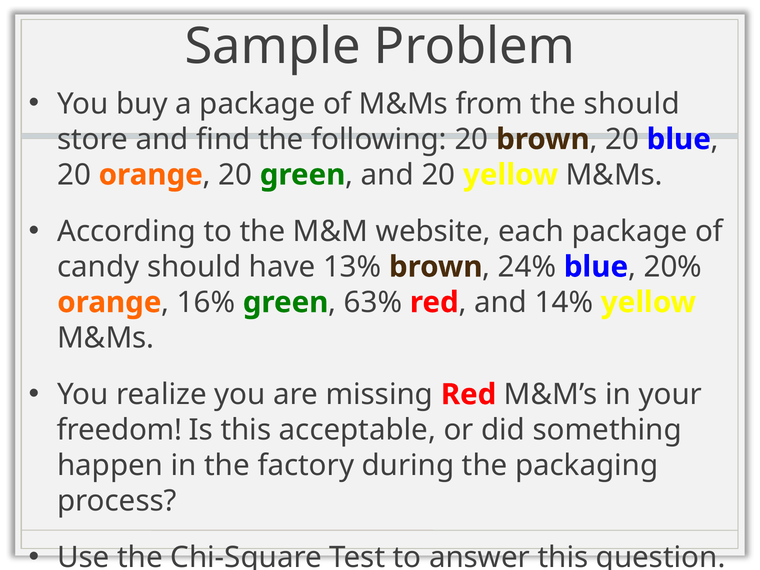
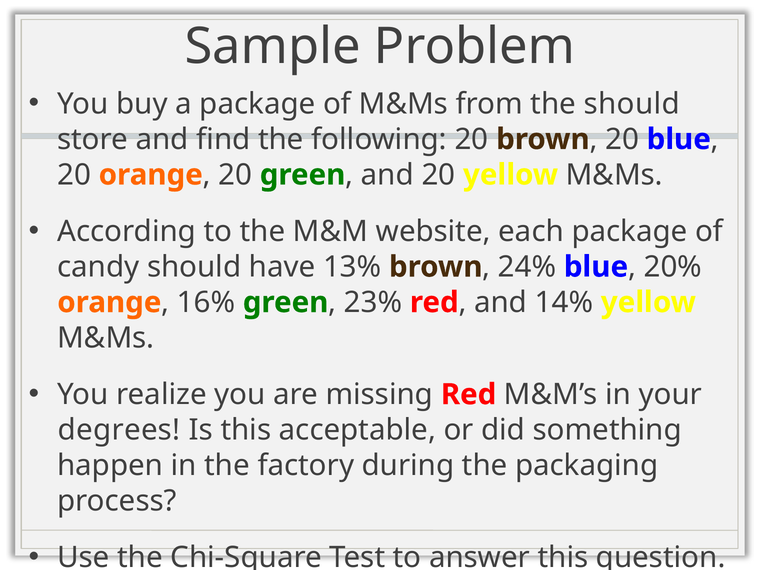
63%: 63% -> 23% (373, 302)
freedom: freedom -> degrees (119, 430)
